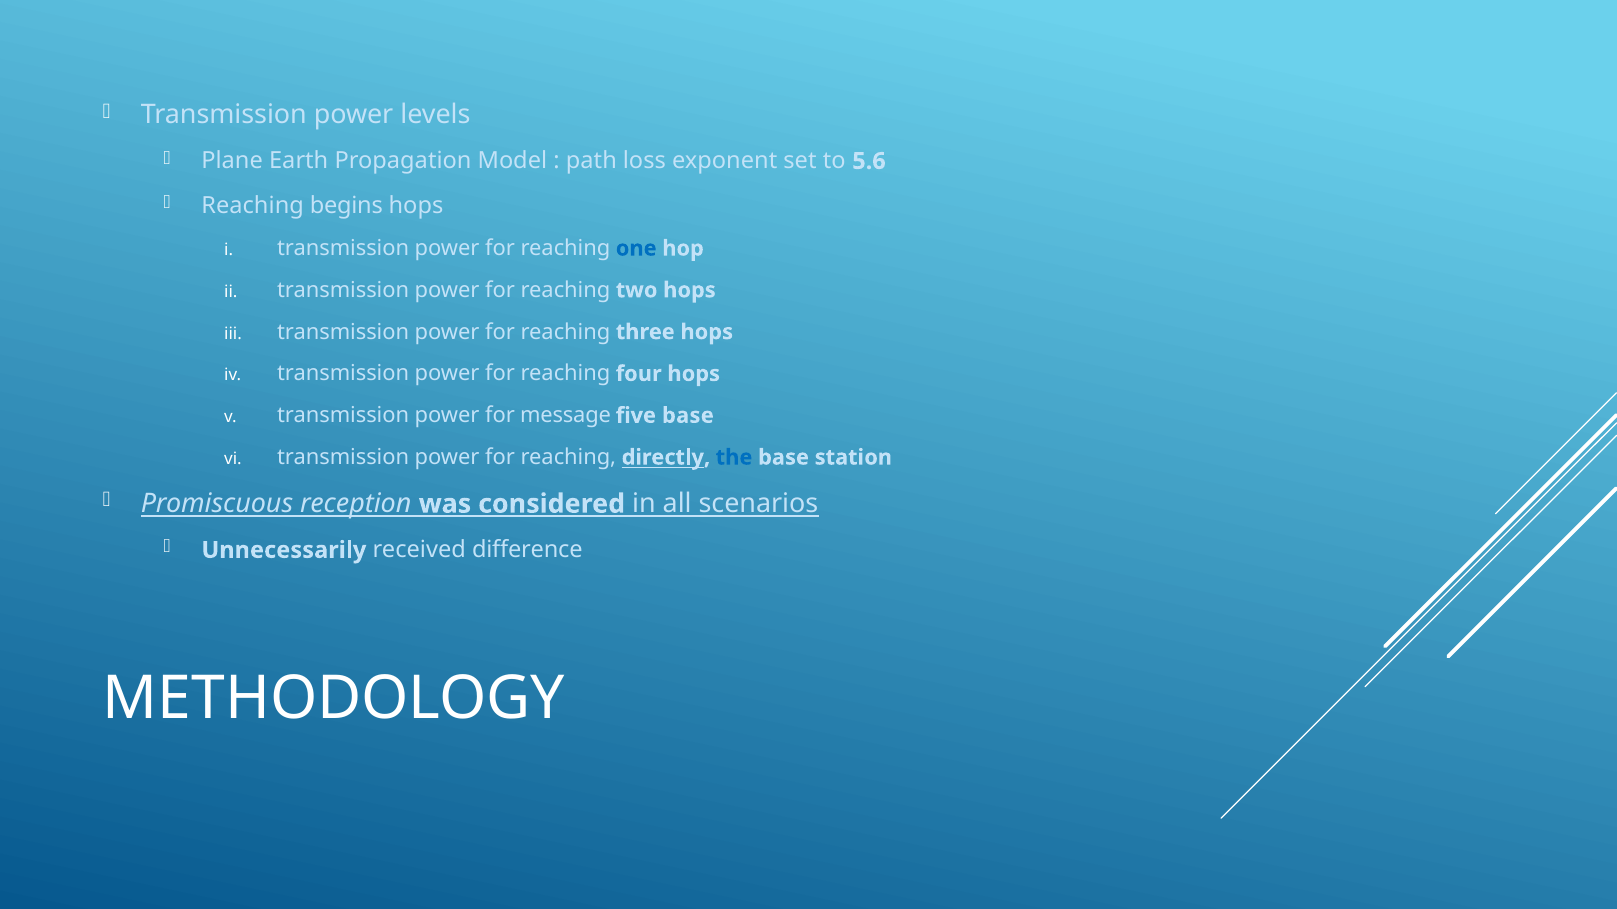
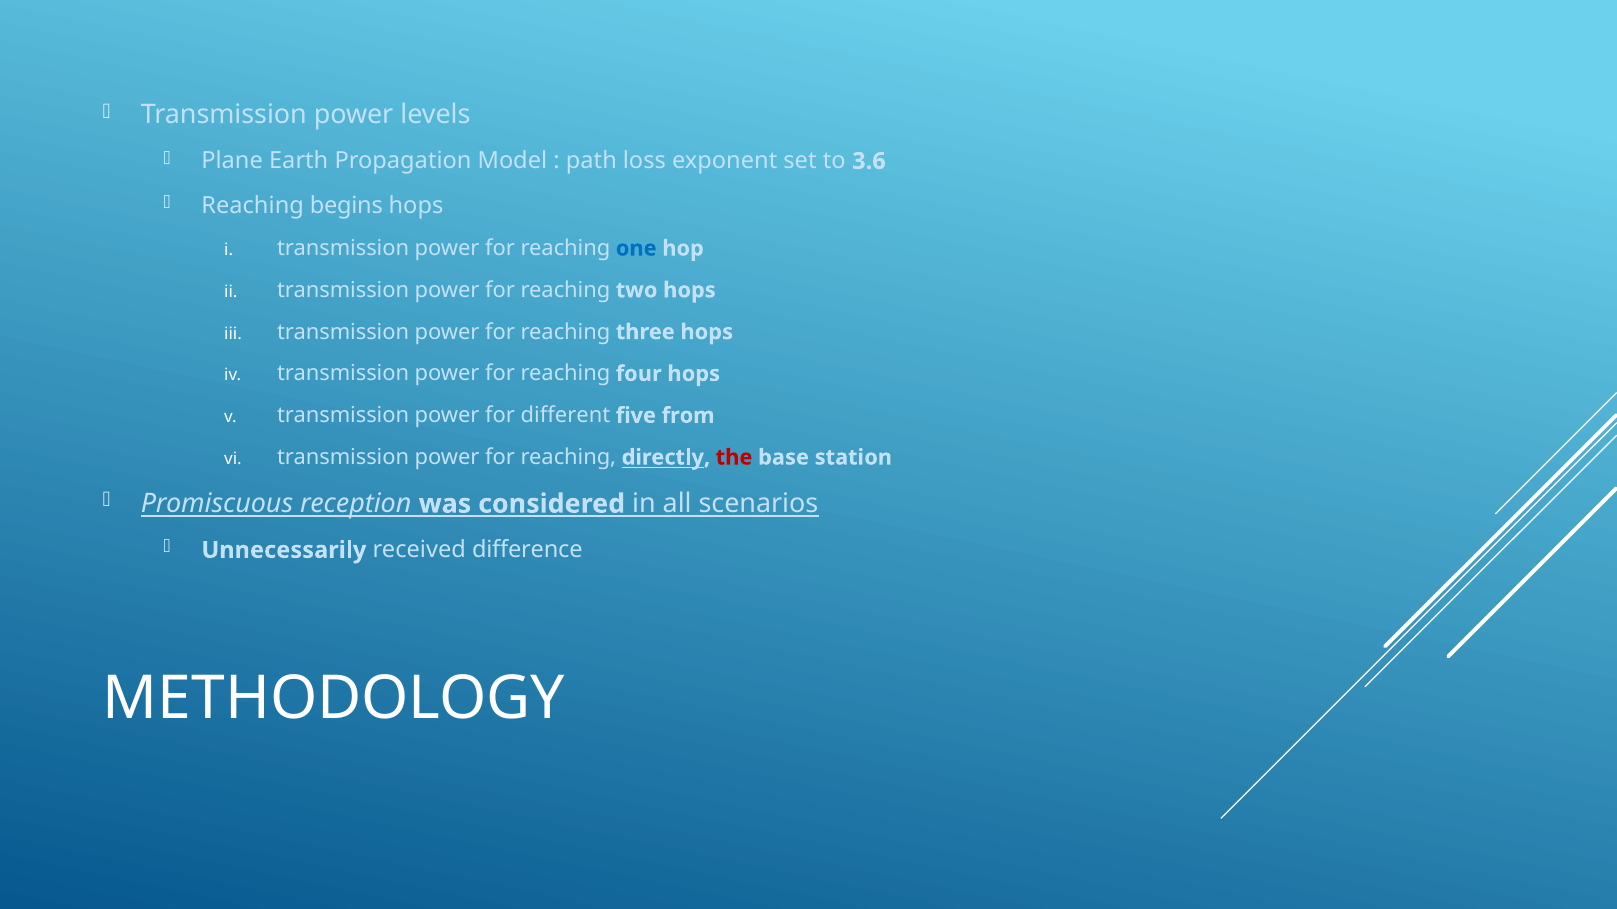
5.6: 5.6 -> 3.6 (869, 161)
message: message -> different (565, 416)
five base: base -> from (688, 416)
the colour: blue -> red (734, 458)
